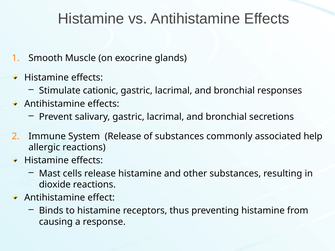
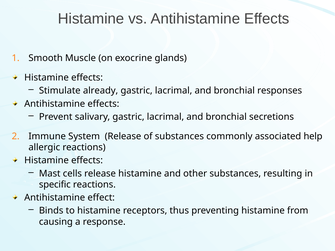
cationic: cationic -> already (101, 91)
dioxide: dioxide -> specific (55, 185)
